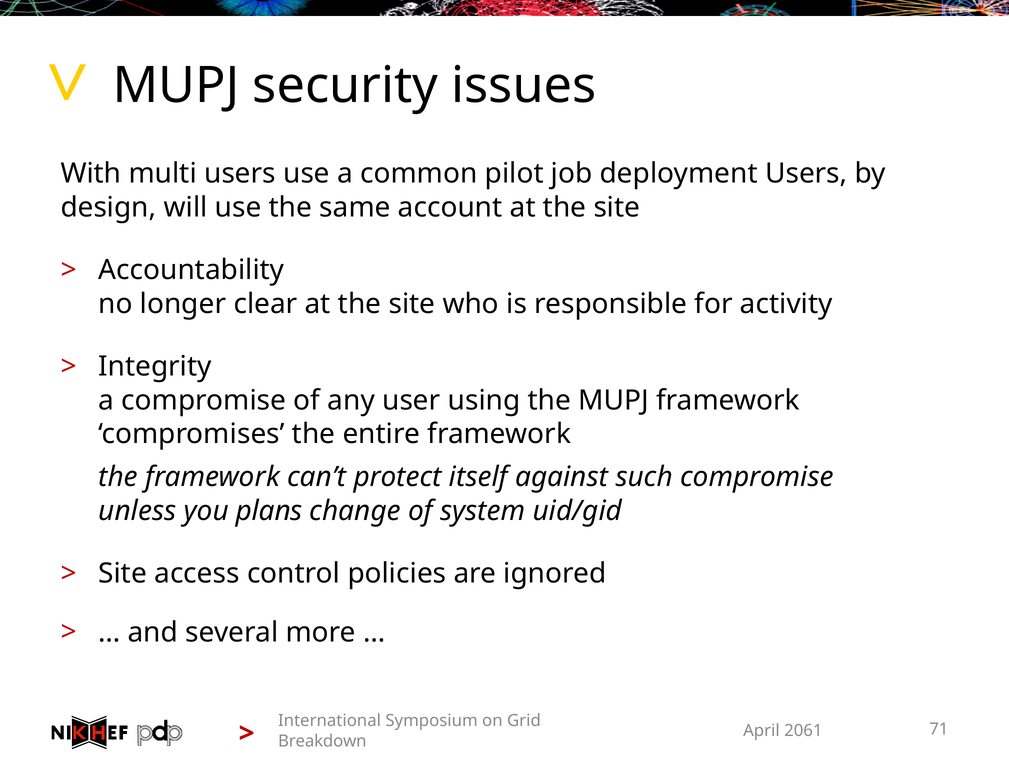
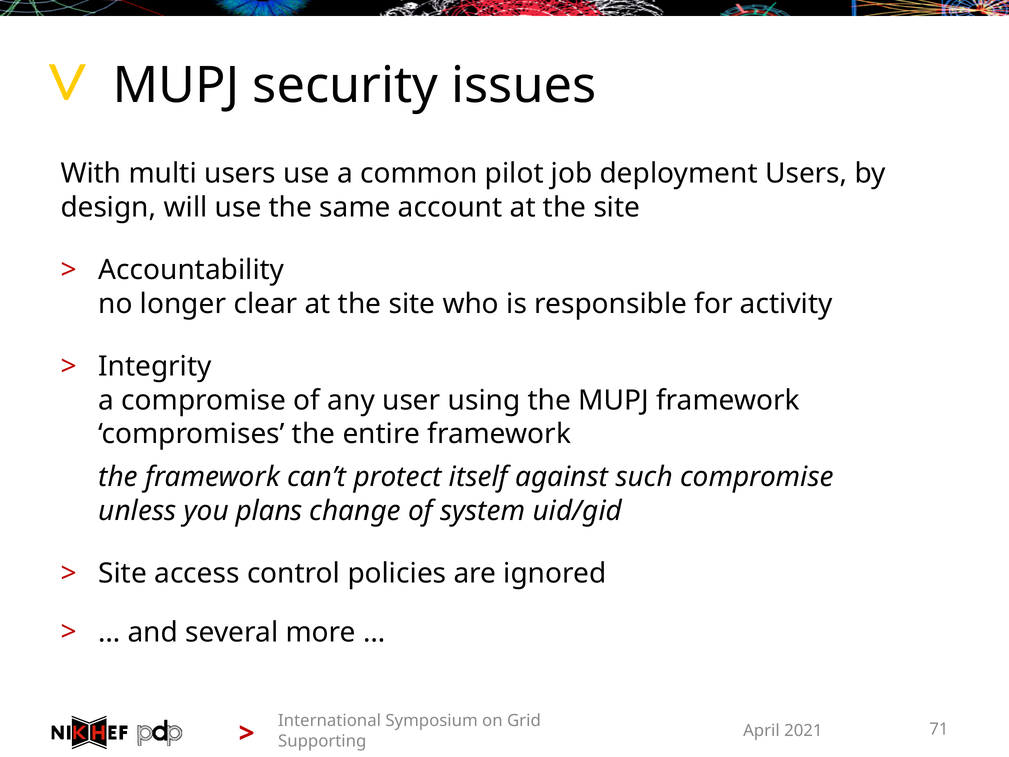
2061: 2061 -> 2021 (803, 731)
Breakdown: Breakdown -> Supporting (322, 741)
